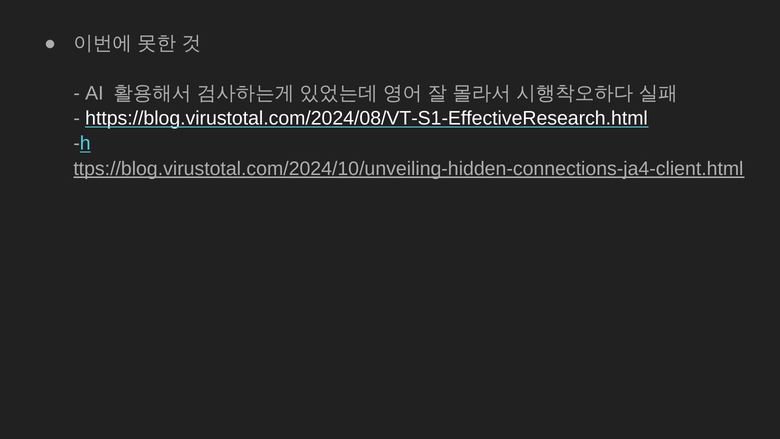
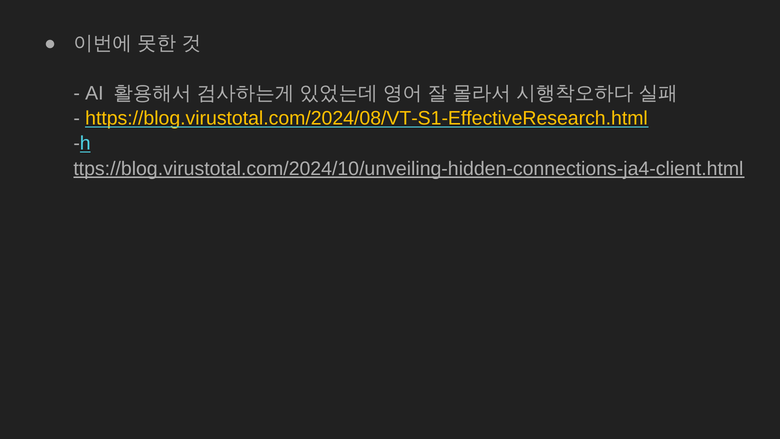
https://blog.virustotal.com/2024/08/VT-S1-EffectiveResearch.html colour: white -> yellow (367, 118)
